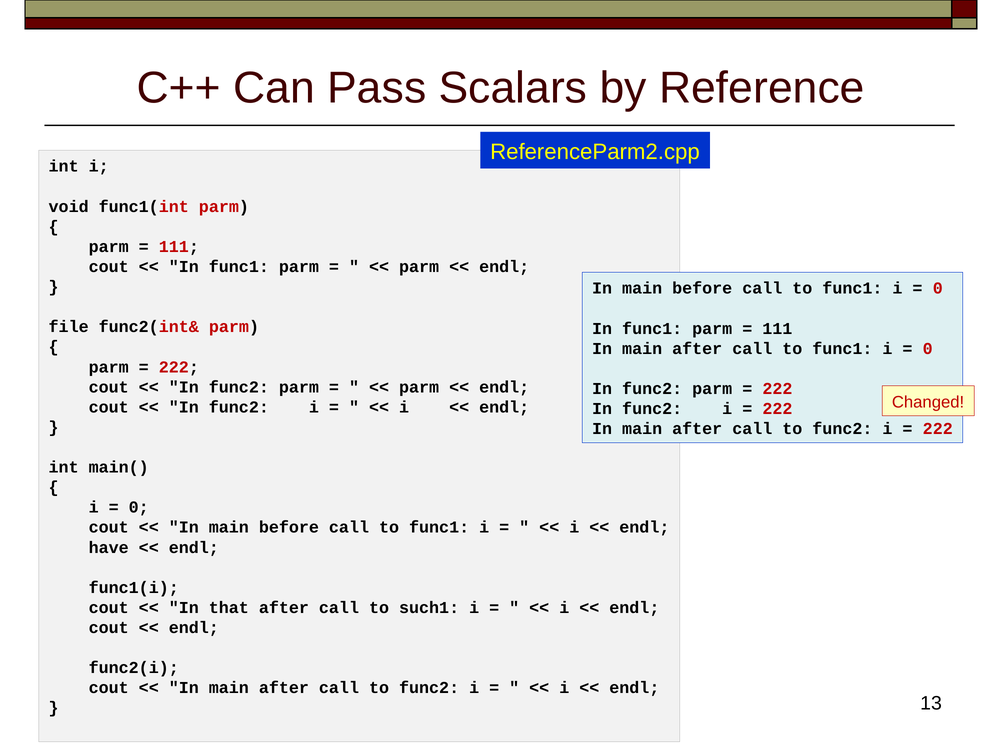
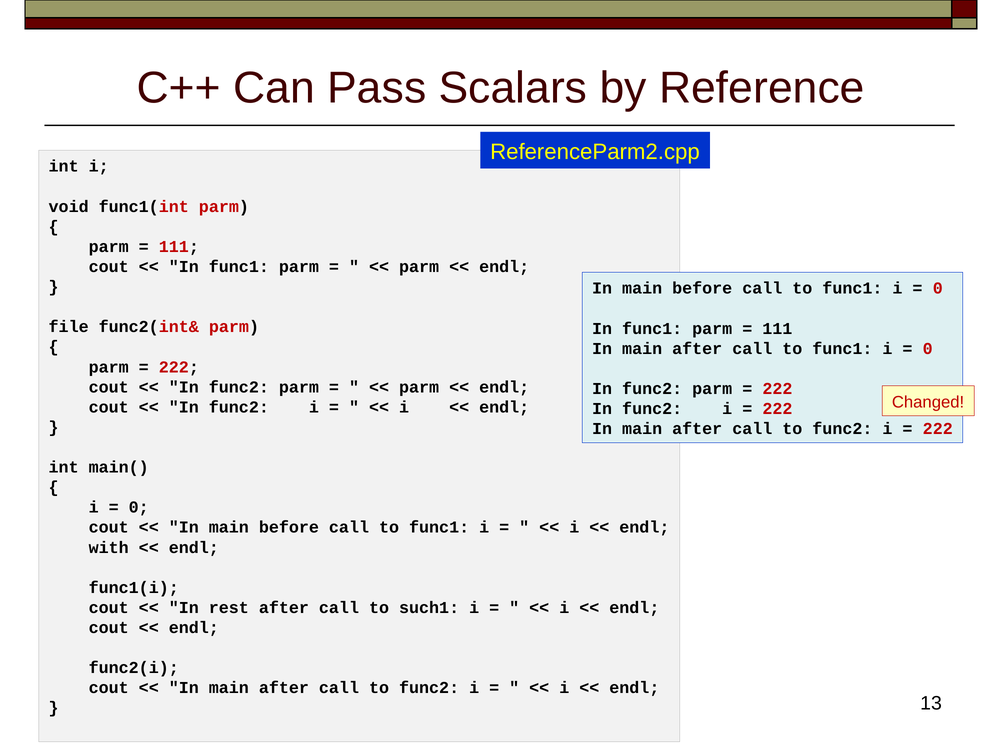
have: have -> with (109, 547)
that: that -> rest (229, 607)
